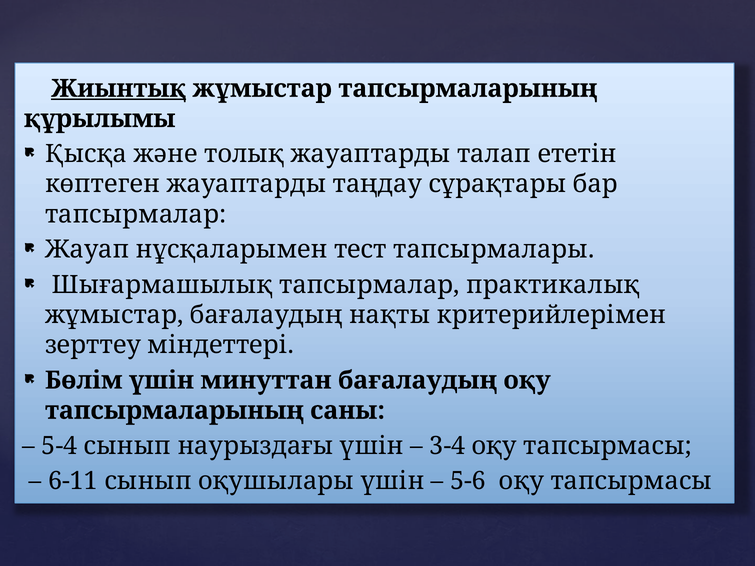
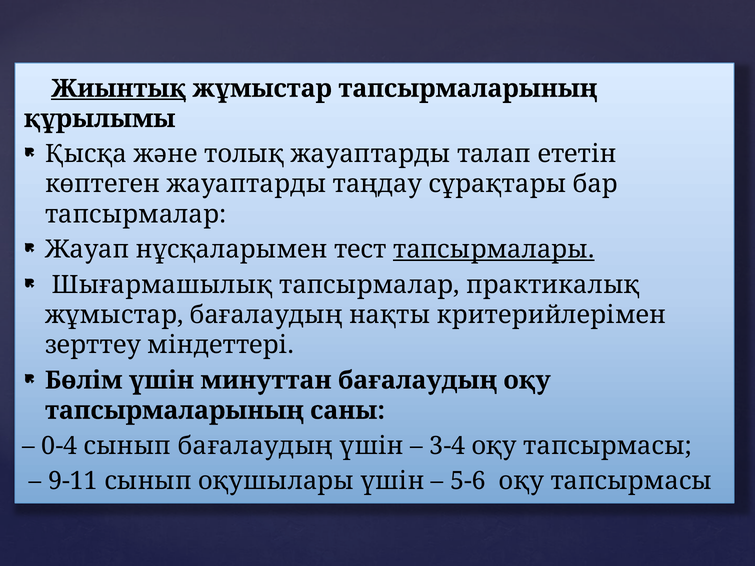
тапсырмалары underline: none -> present (494, 250)
5-4: 5-4 -> 0-4 (59, 446)
сынып наурыздағы: наурыздағы -> бағалаудың (255, 446)
6-11: 6-11 -> 9-11 (73, 481)
